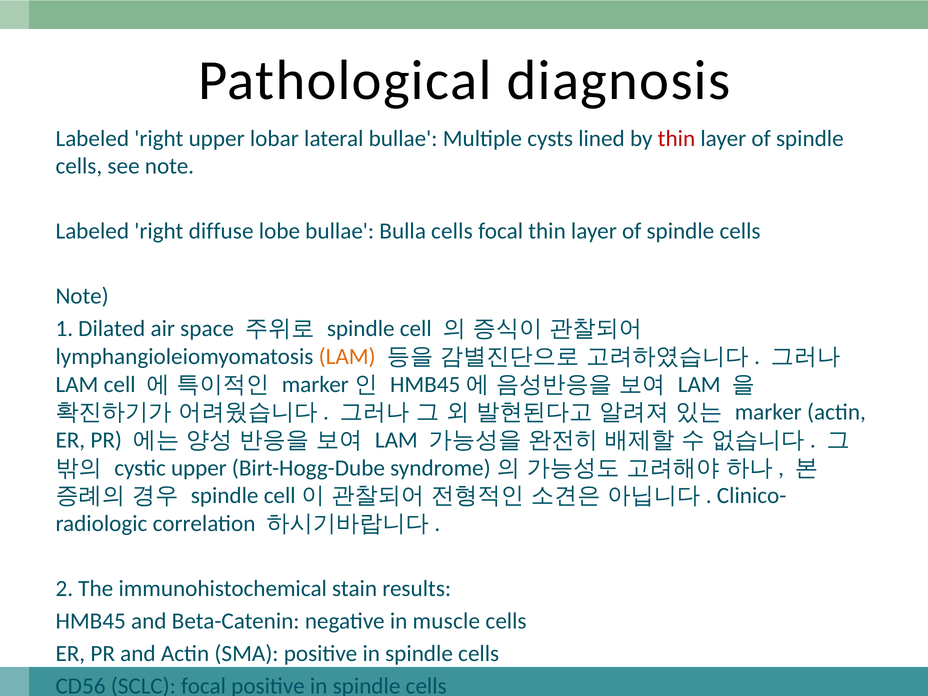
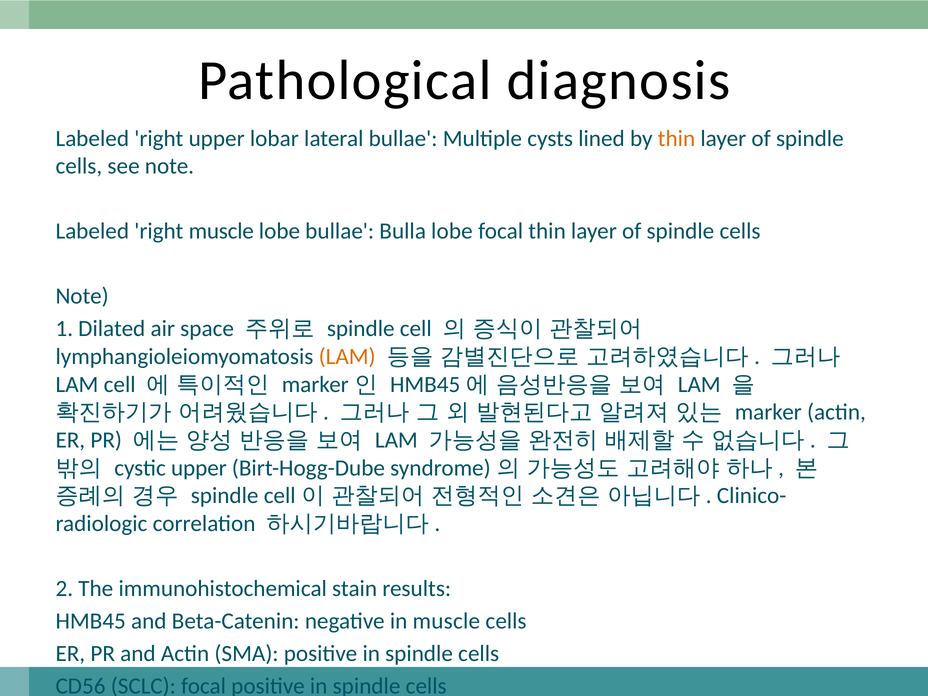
thin colour: red -> orange (676, 138)
right diffuse: diffuse -> muscle (221, 231)
Bulla cells: cells -> lobe (452, 231)
